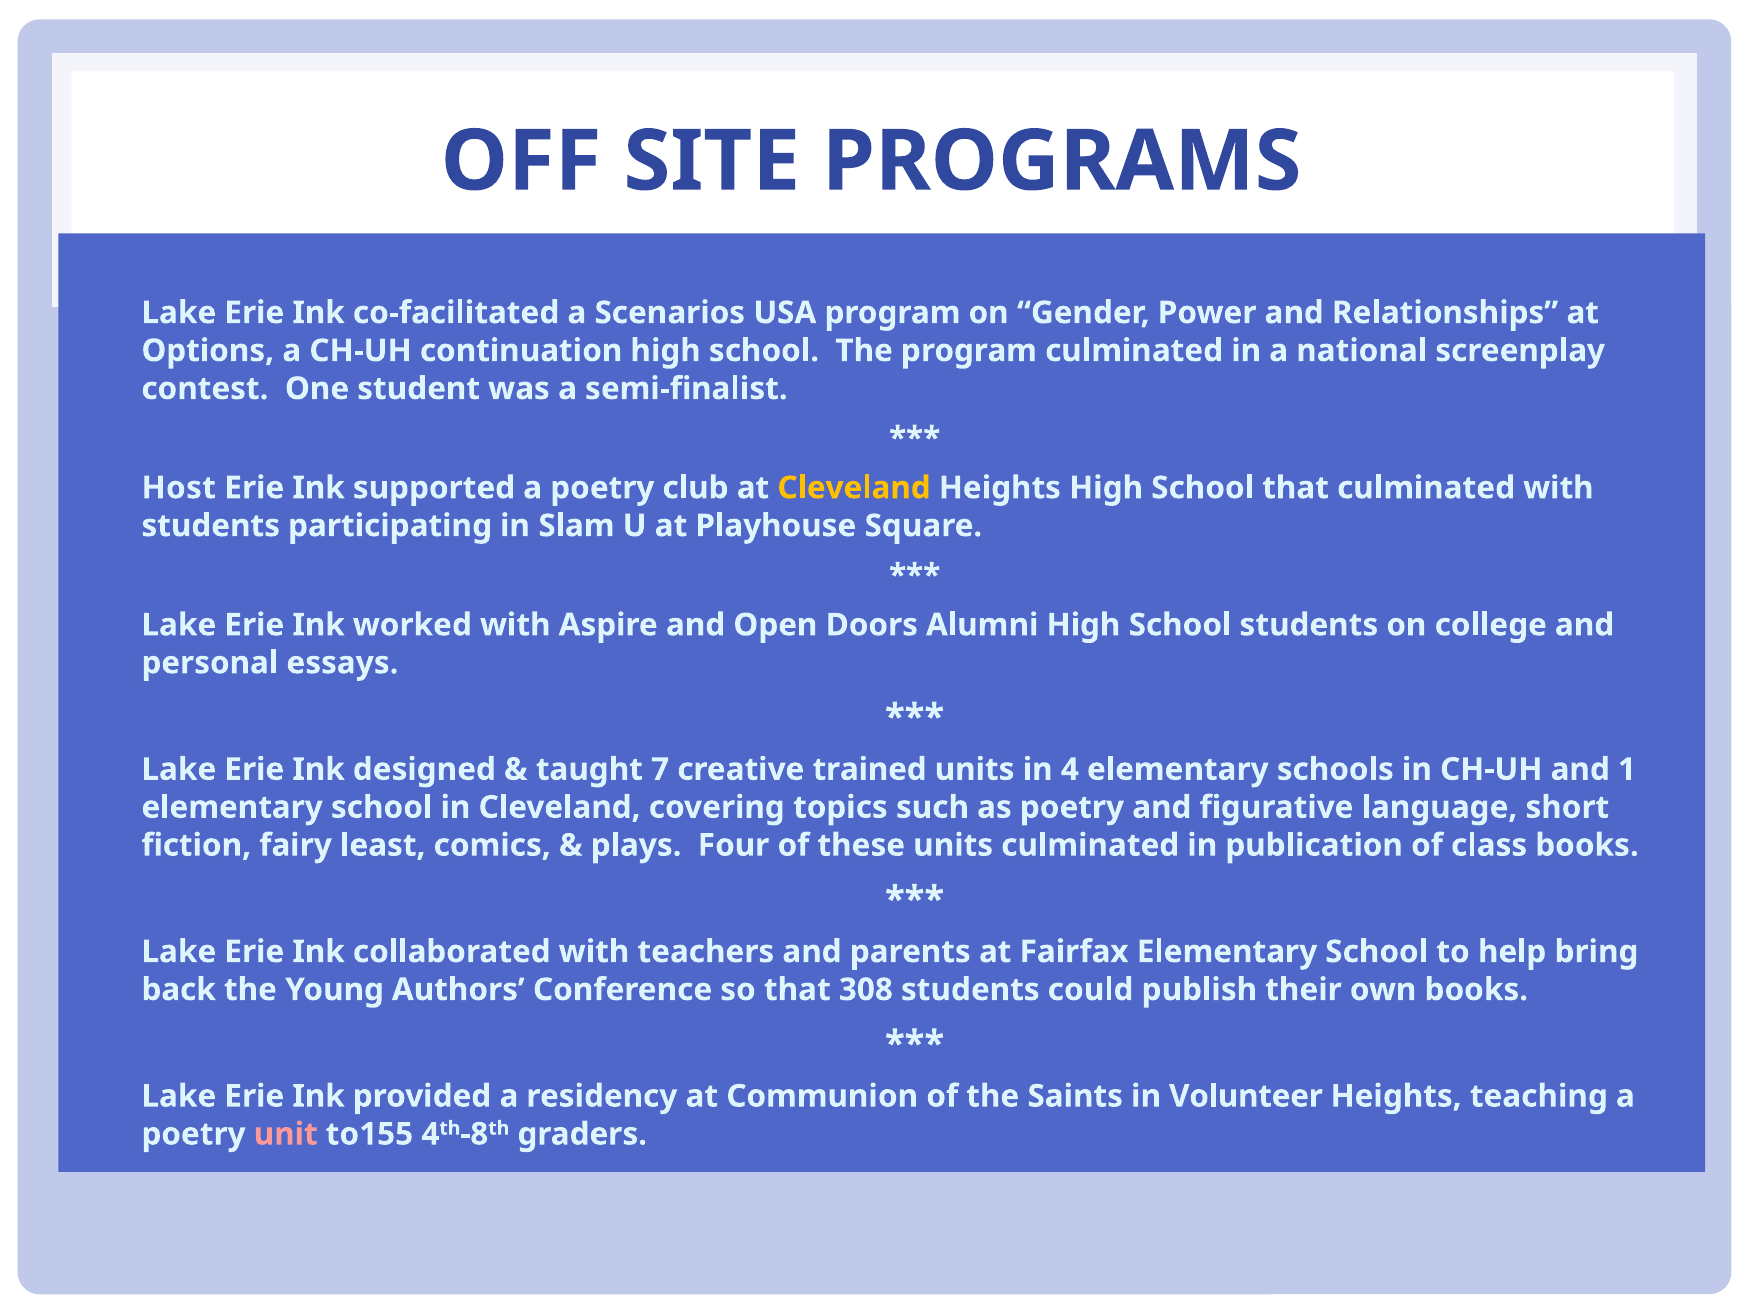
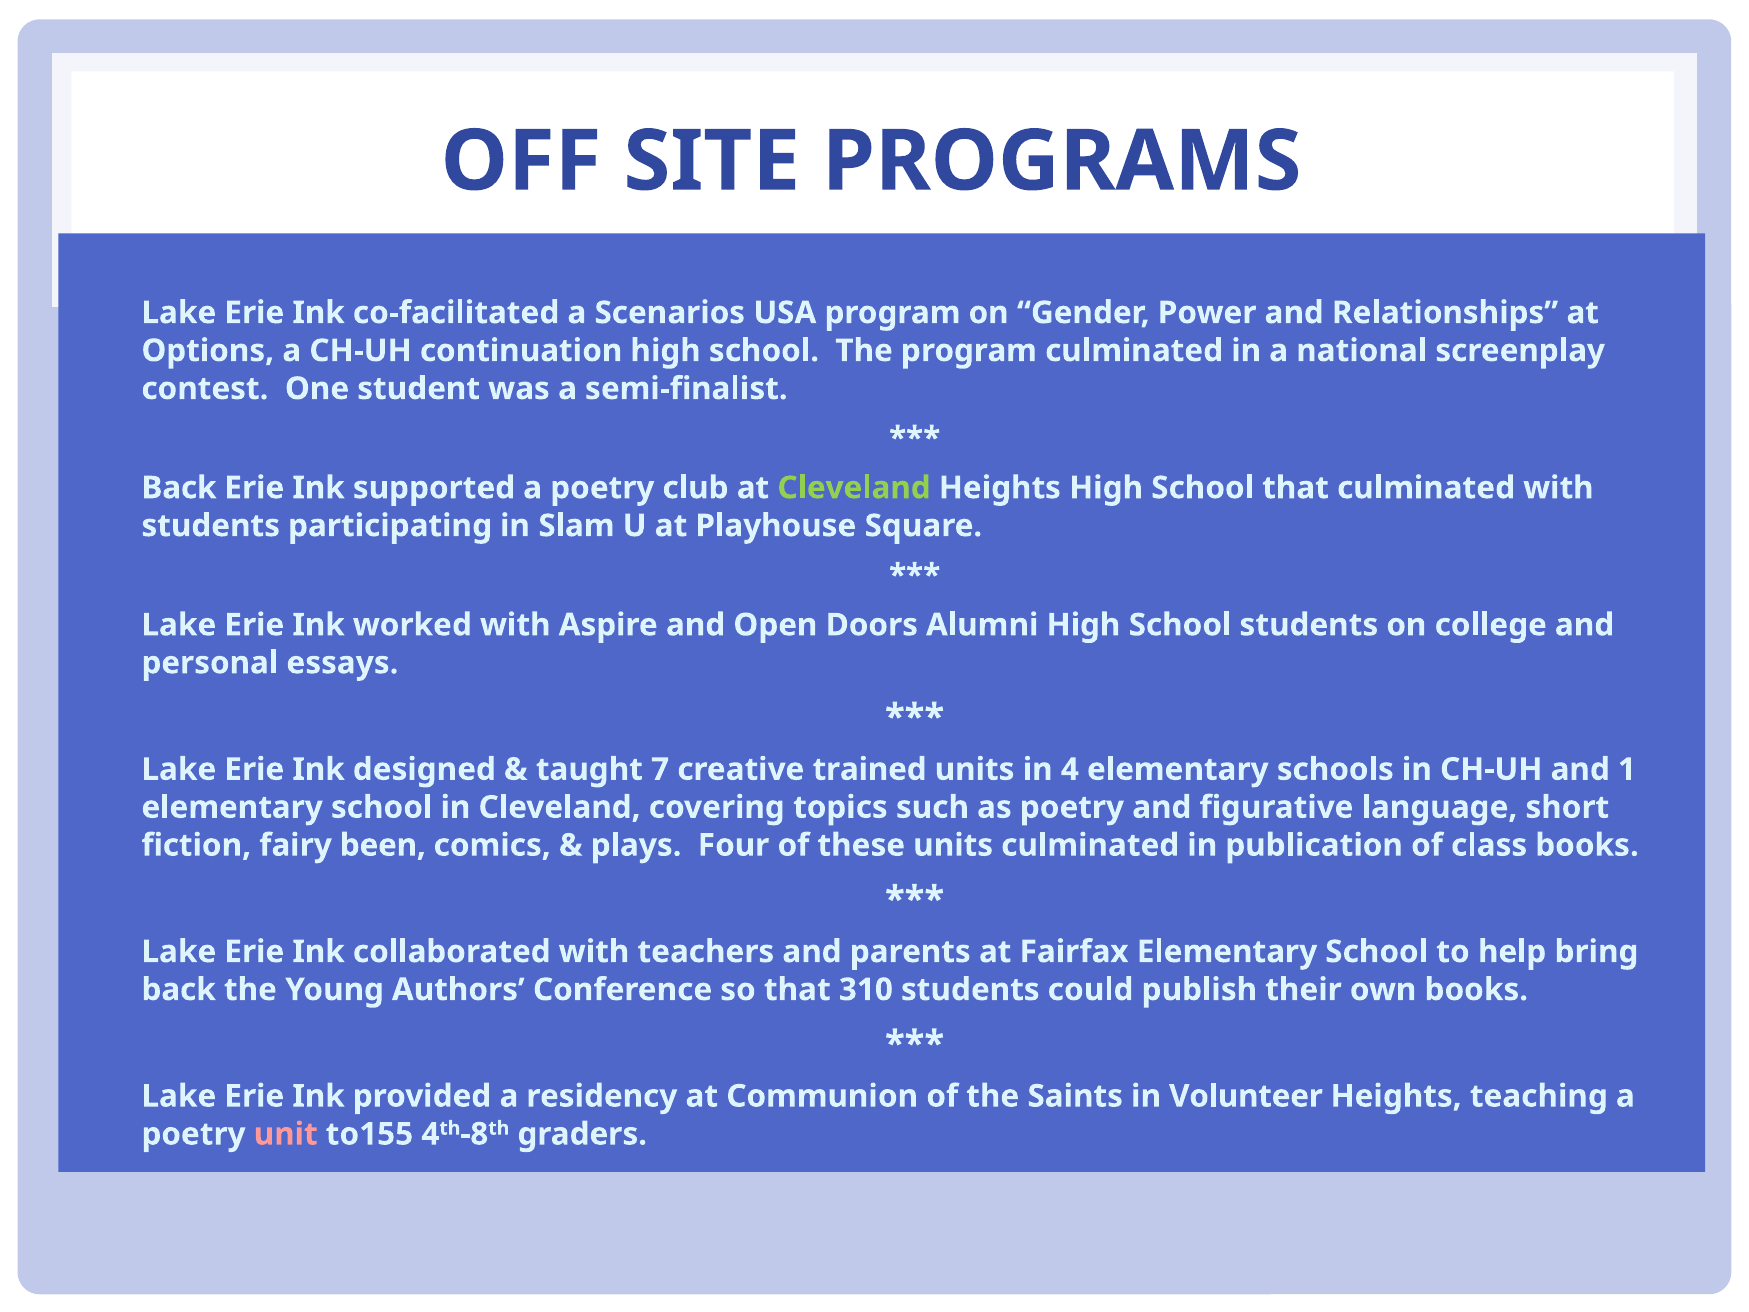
Host: Host -> Back (179, 488)
Cleveland colour: yellow -> light green (854, 488)
least: least -> been (383, 845)
308: 308 -> 310 (866, 990)
